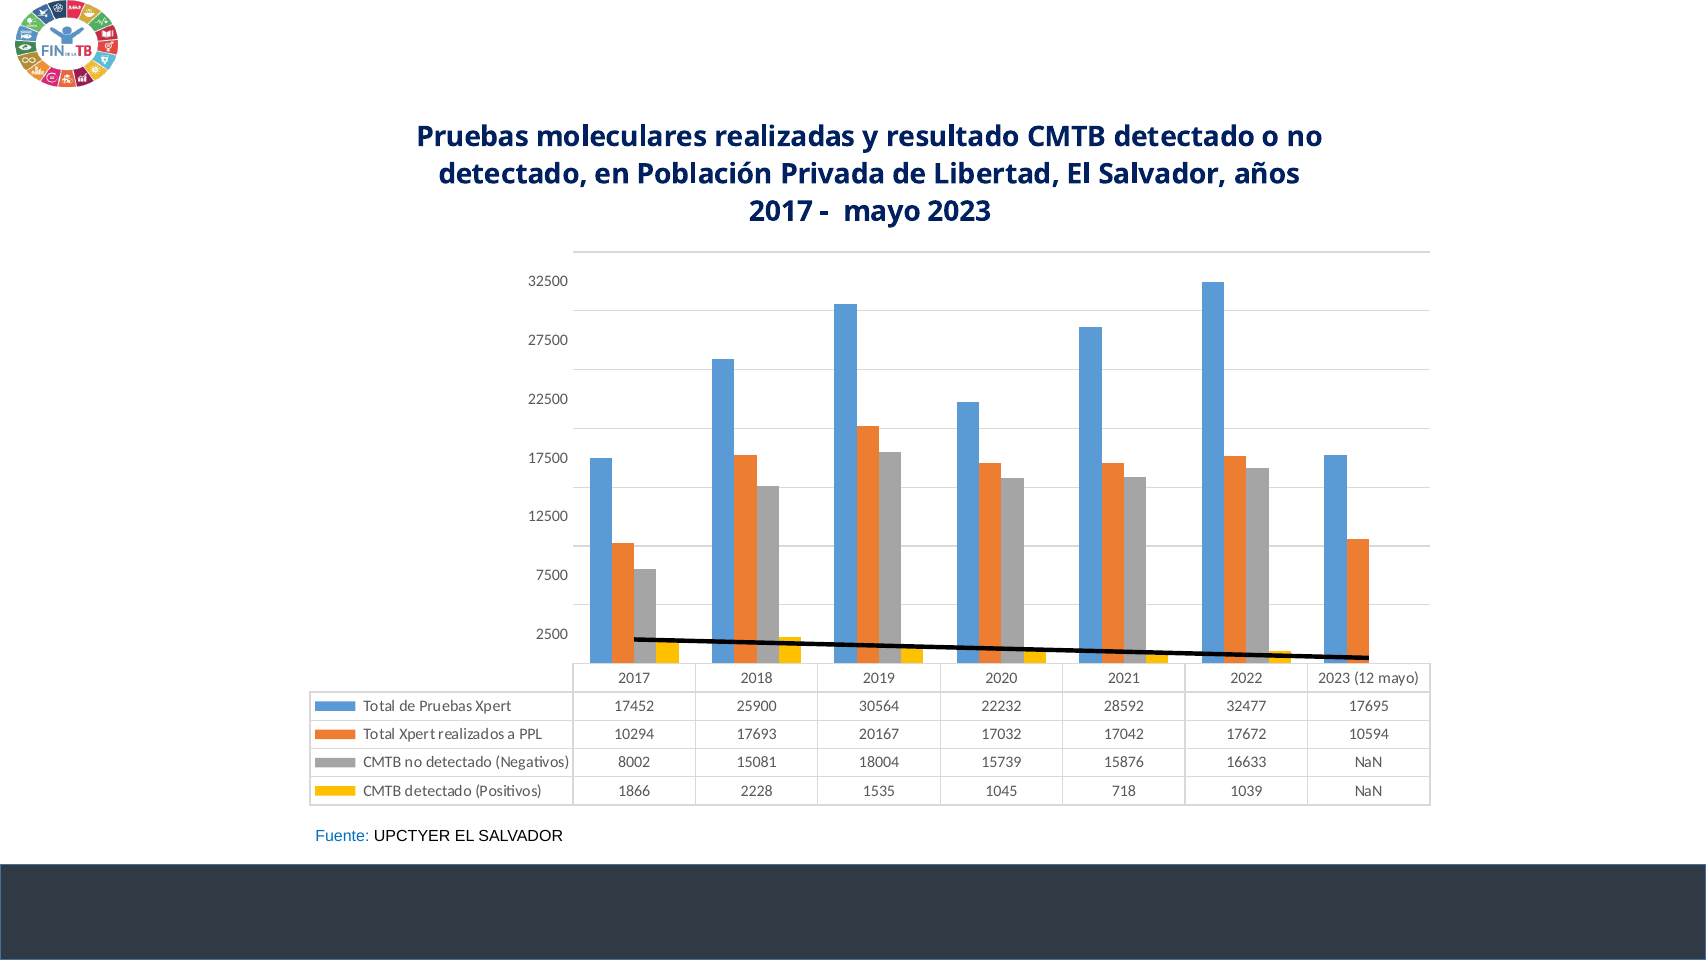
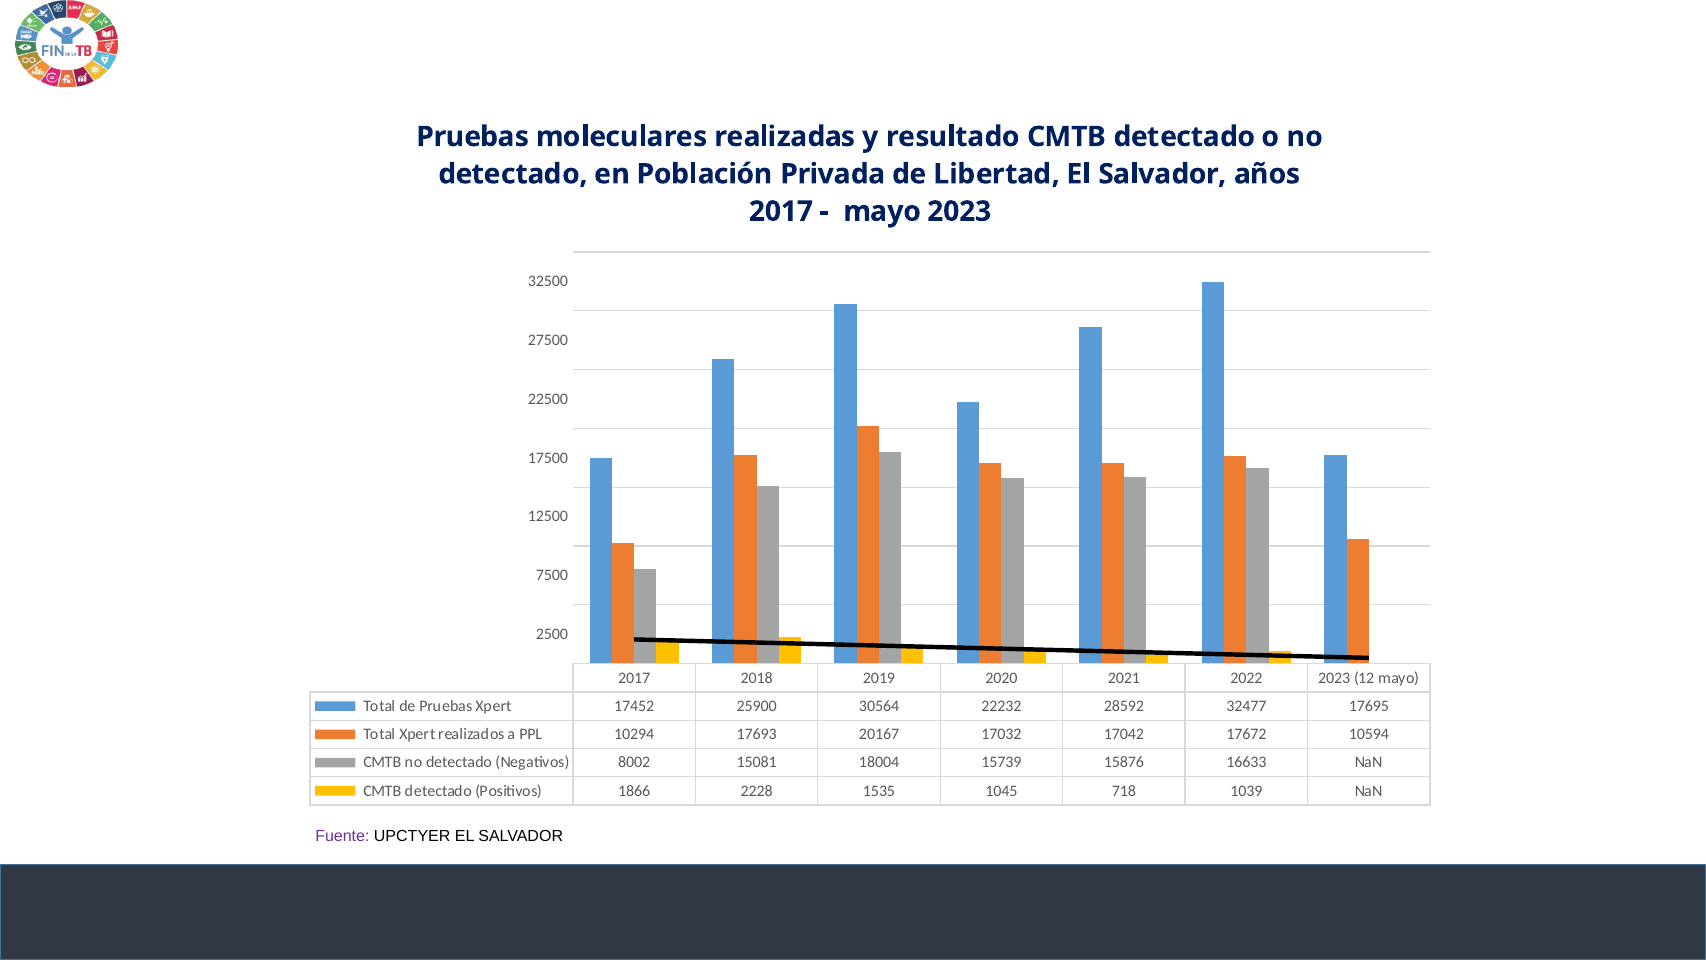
Fuente colour: blue -> purple (342, 836)
